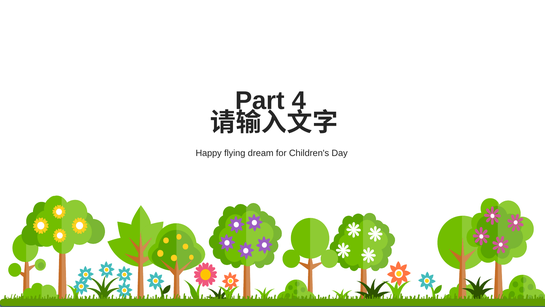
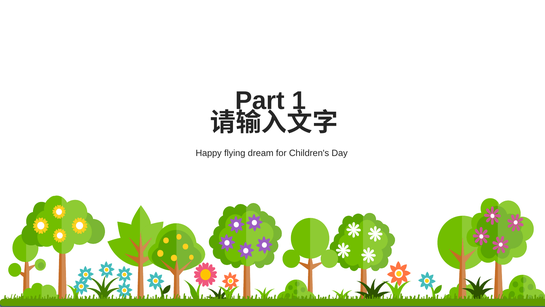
4: 4 -> 1 (299, 100)
